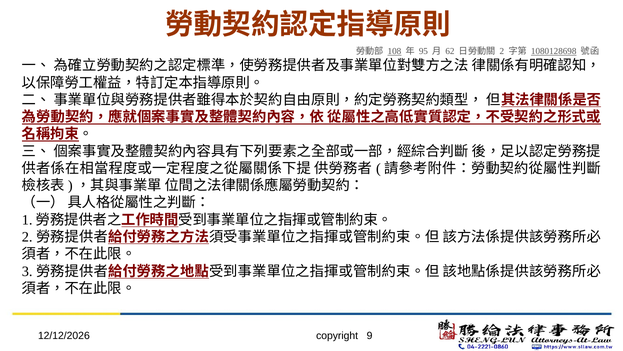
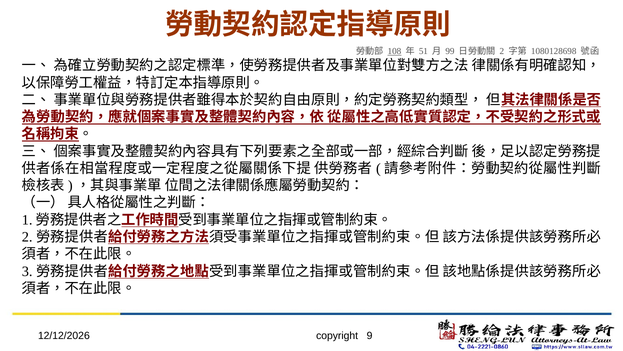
95: 95 -> 51 (423, 51)
62: 62 -> 99 (450, 51)
1080128698 underline: present -> none (554, 51)
